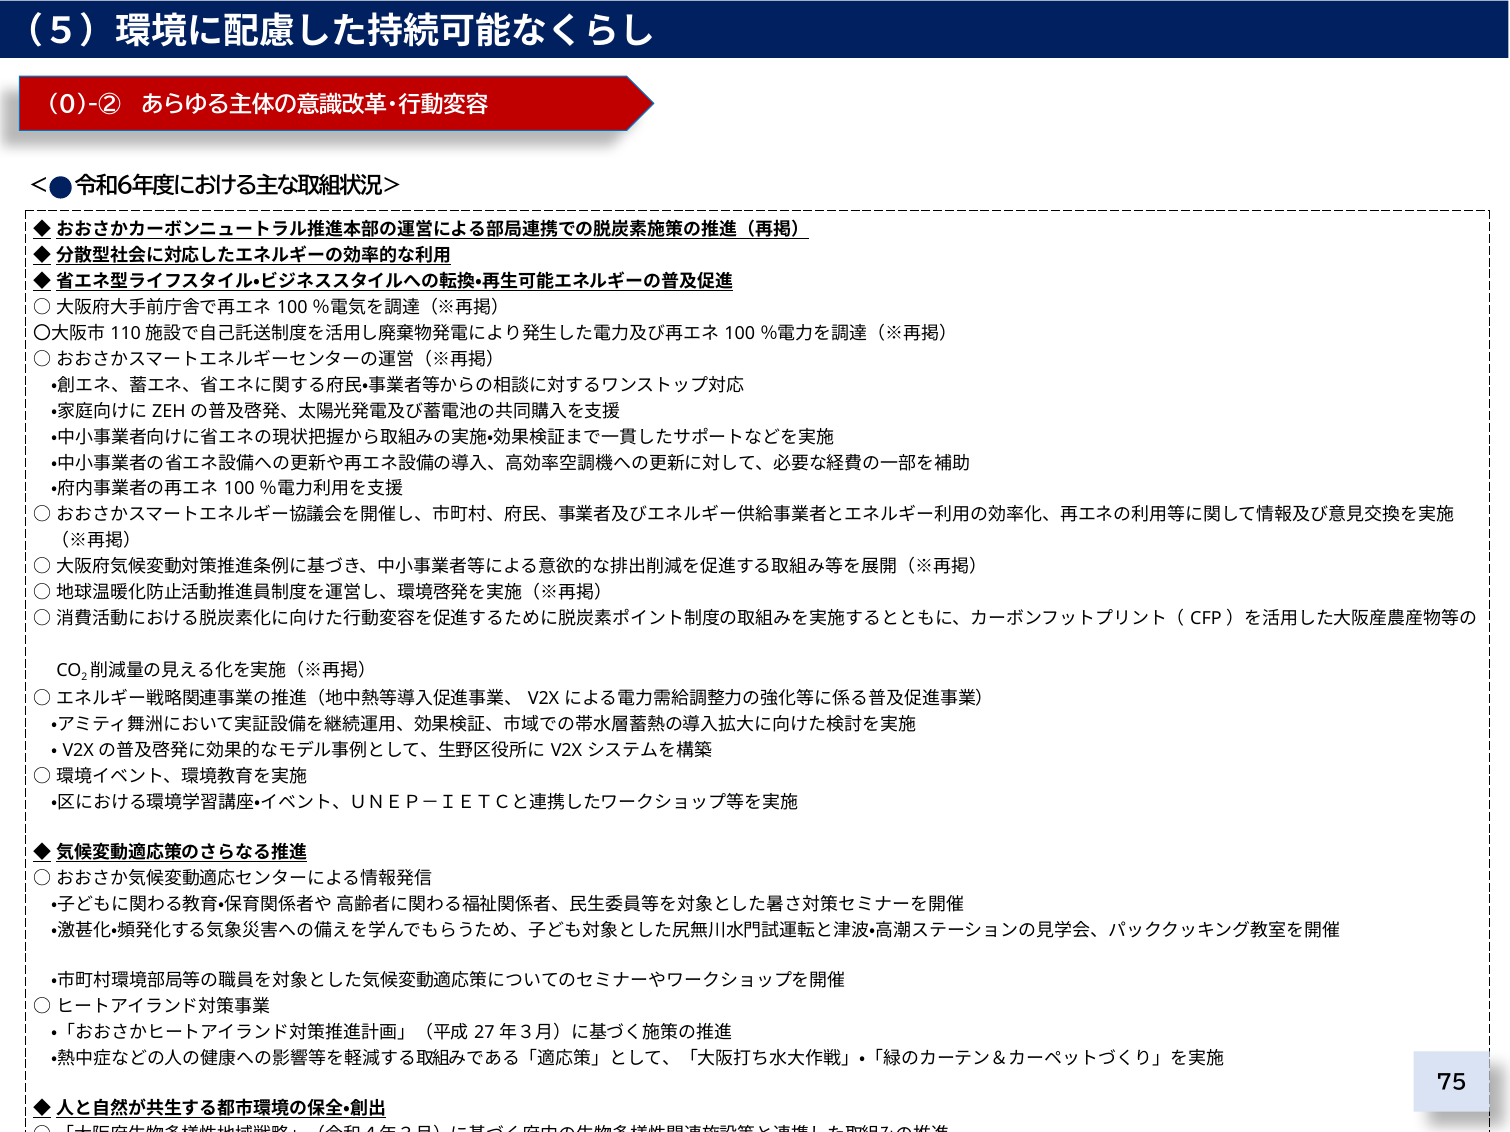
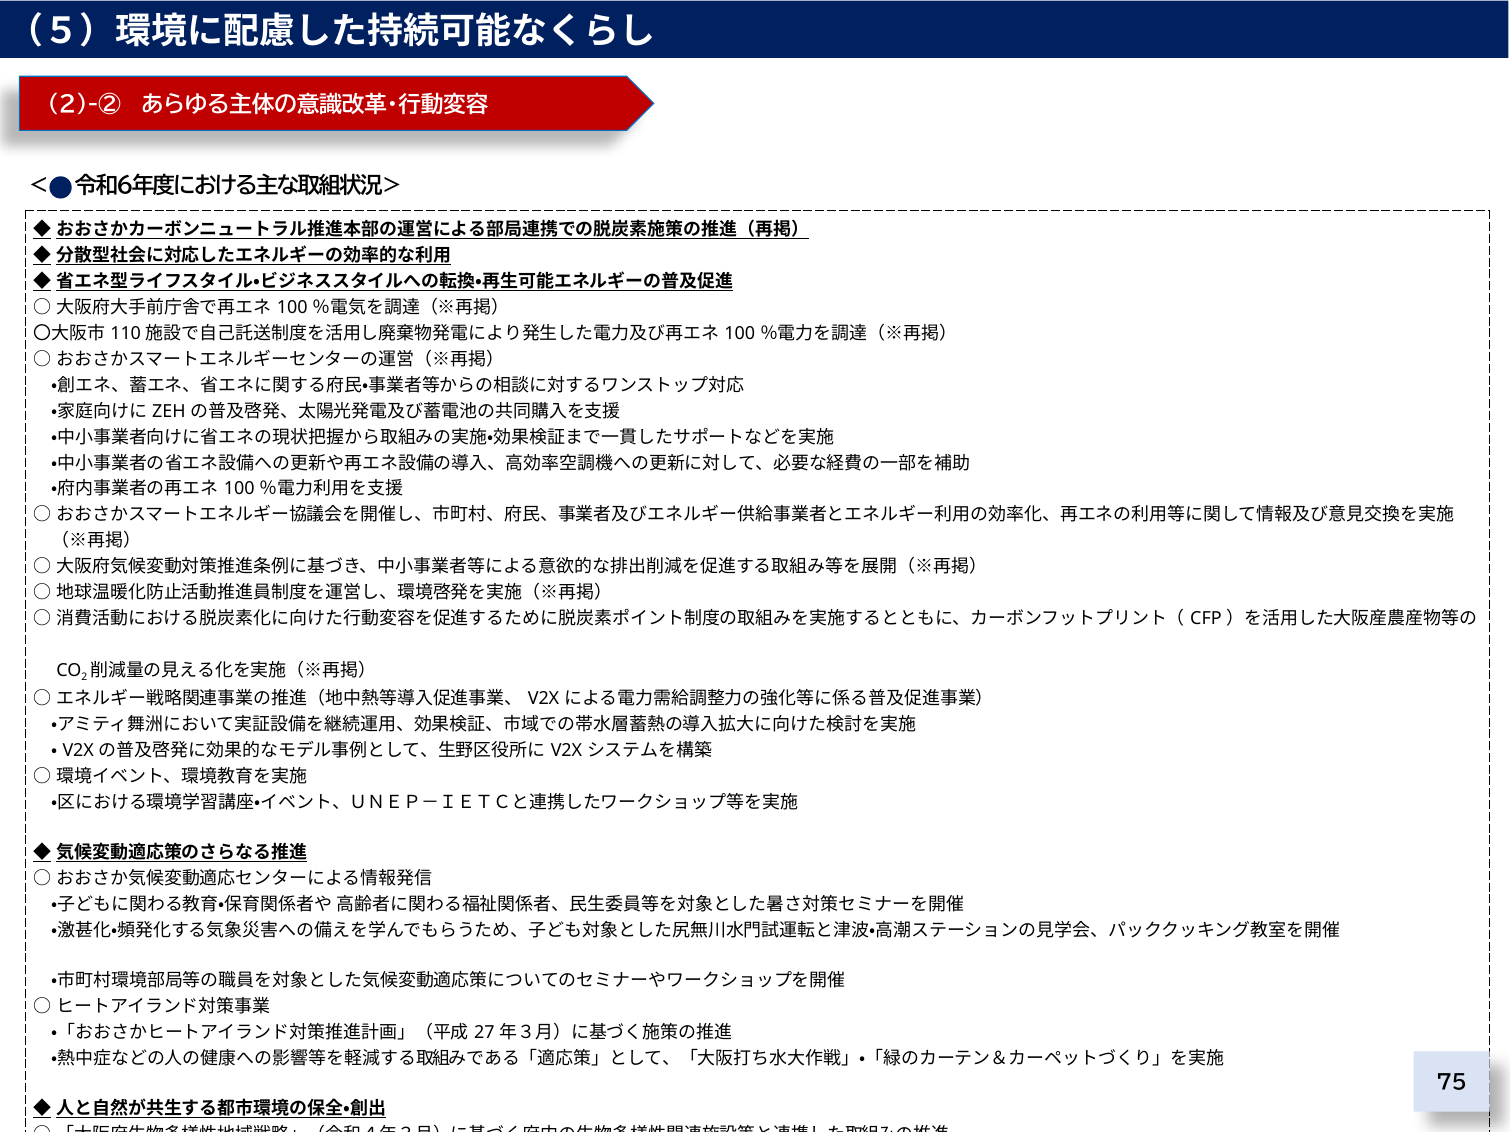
0)-②: 0)-② -> 2)-② (84, 105)
